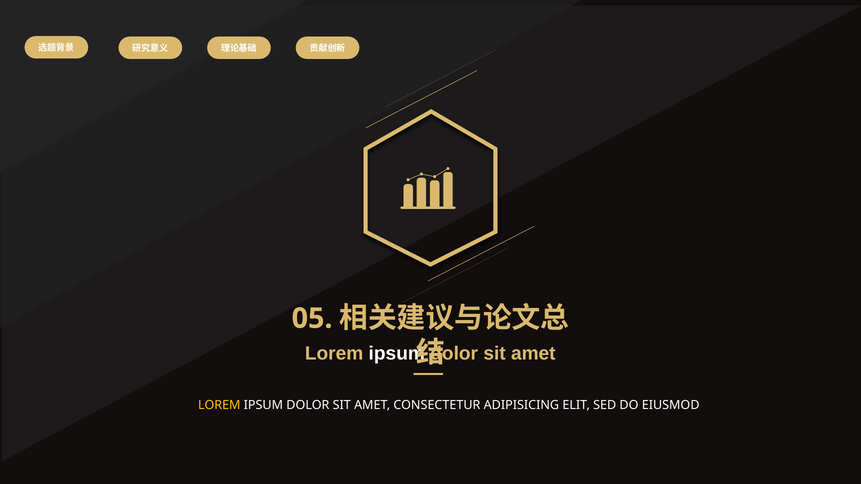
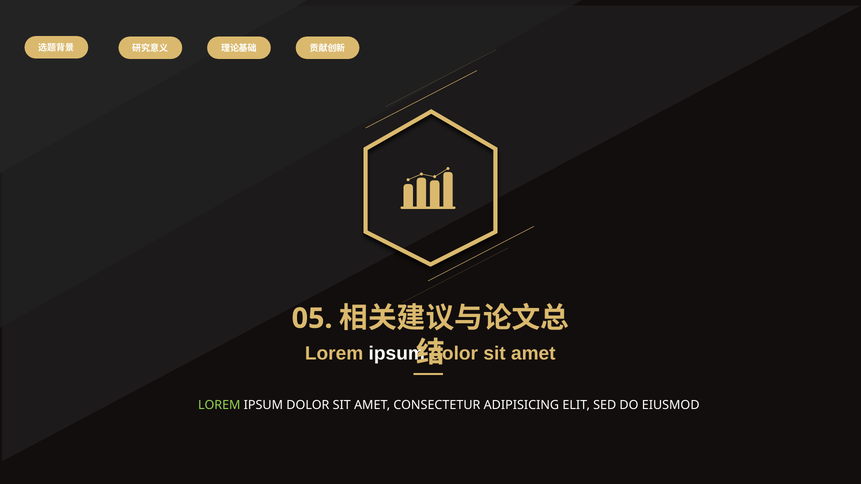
LOREM colour: yellow -> light green (219, 405)
